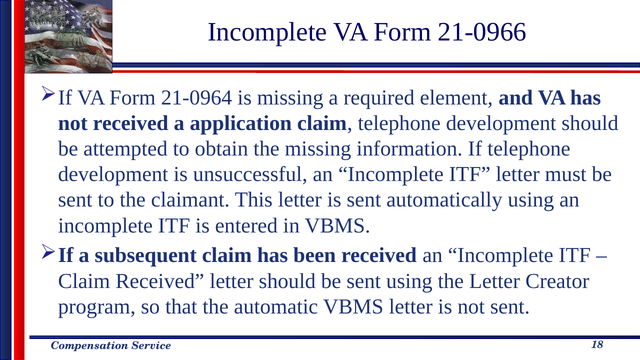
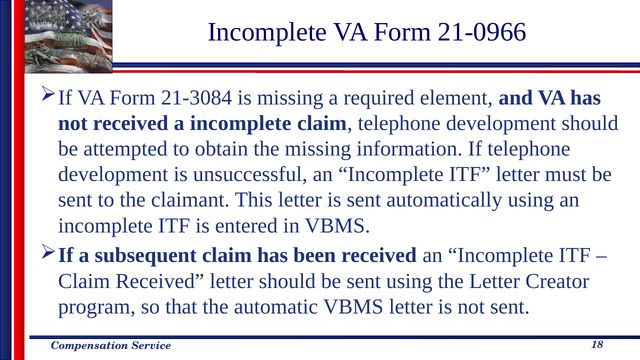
21-0964: 21-0964 -> 21-3084 (197, 98)
a application: application -> incomplete (241, 123)
